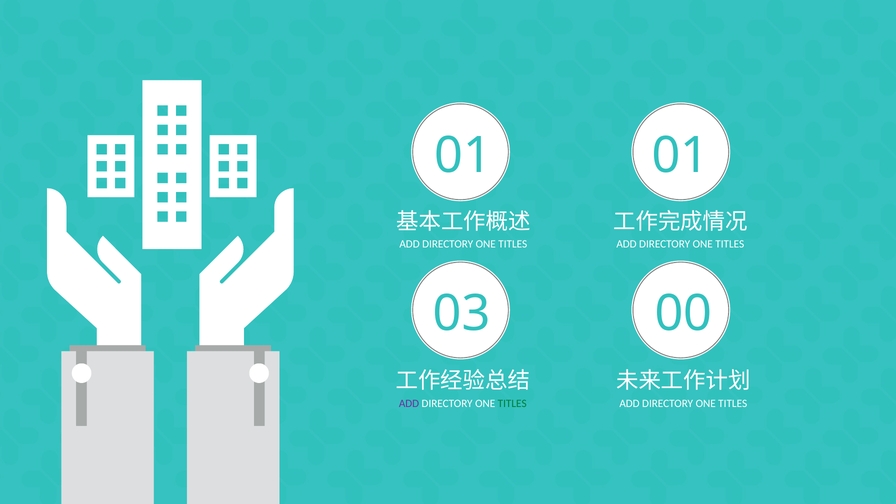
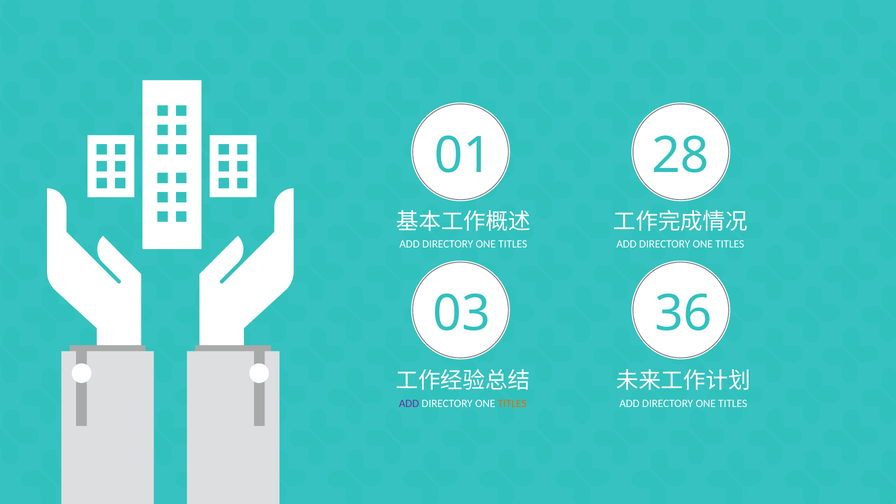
01 01: 01 -> 28 (680, 155)
00: 00 -> 36 (683, 314)
TITLES colour: green -> orange (512, 403)
